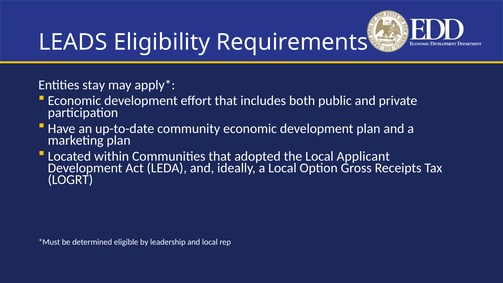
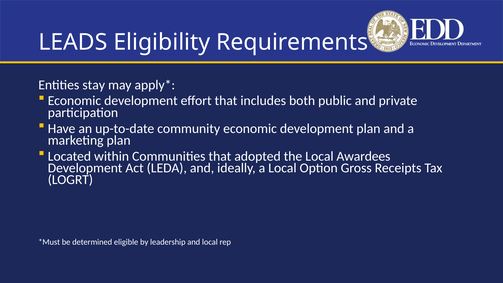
Applicant: Applicant -> Awardees (363, 156)
